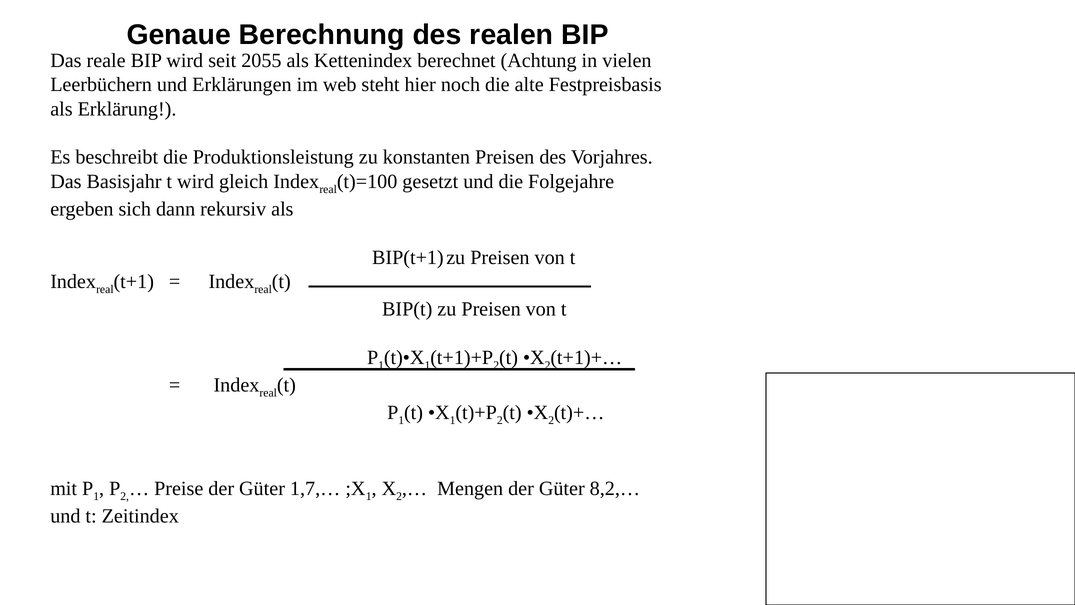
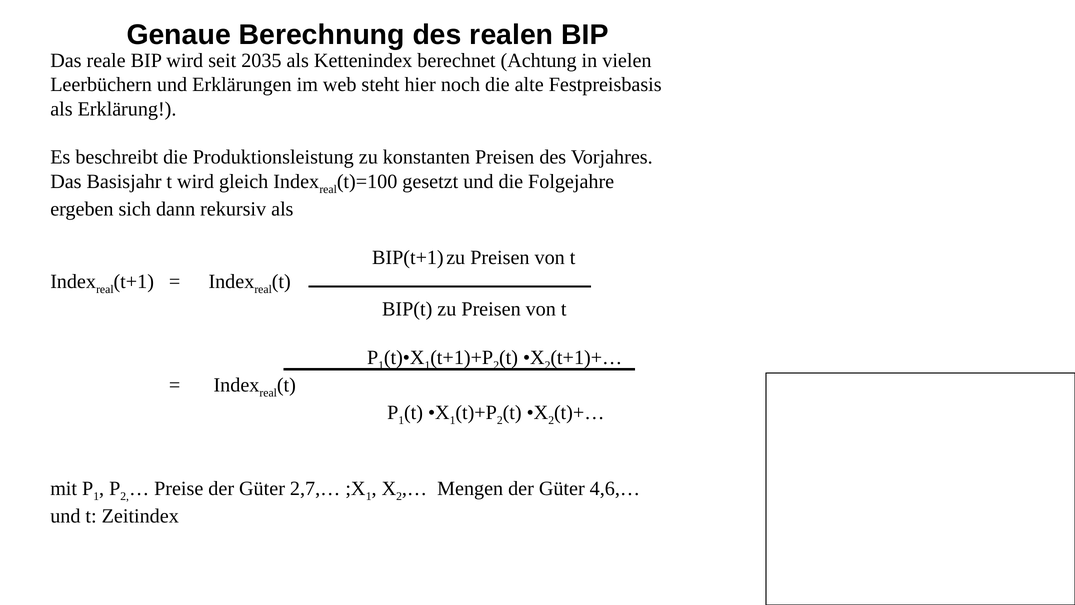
2055: 2055 -> 2035 (261, 60)
1,7,…: 1,7,… -> 2,7,… (315, 488)
8,2,…: 8,2,… -> 4,6,… (615, 488)
